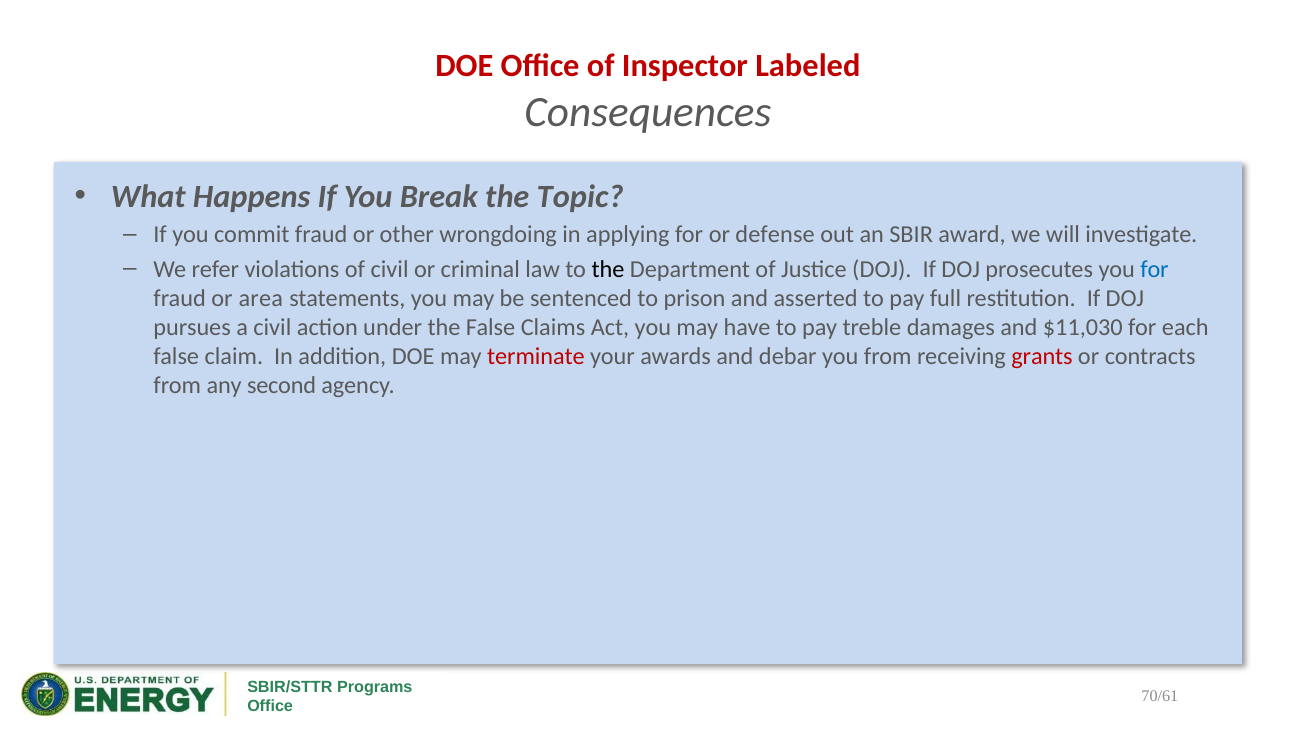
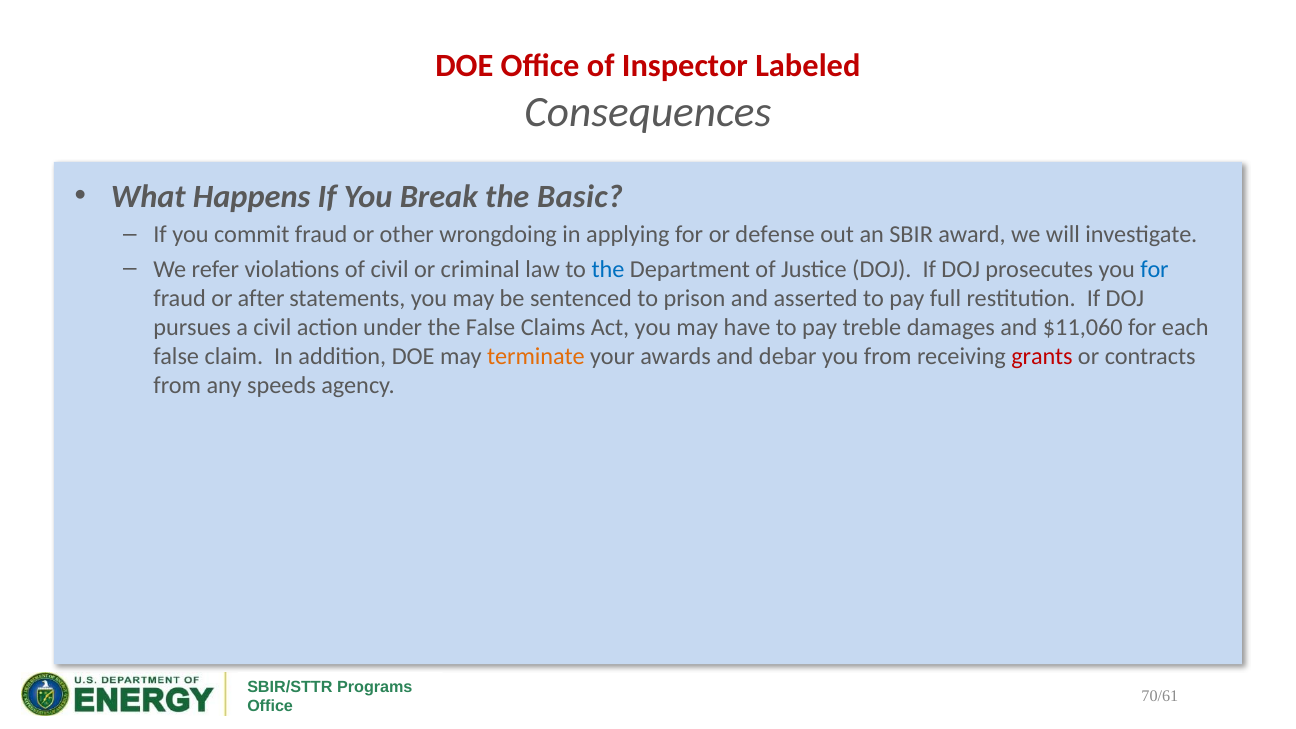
Topic: Topic -> Basic (580, 197)
the colour: black -> blue (608, 269)
area: area -> after (261, 298)
$11,030: $11,030 -> $11,060 (1083, 327)
terminate colour: red -> orange (536, 356)
second: second -> speeds (281, 386)
